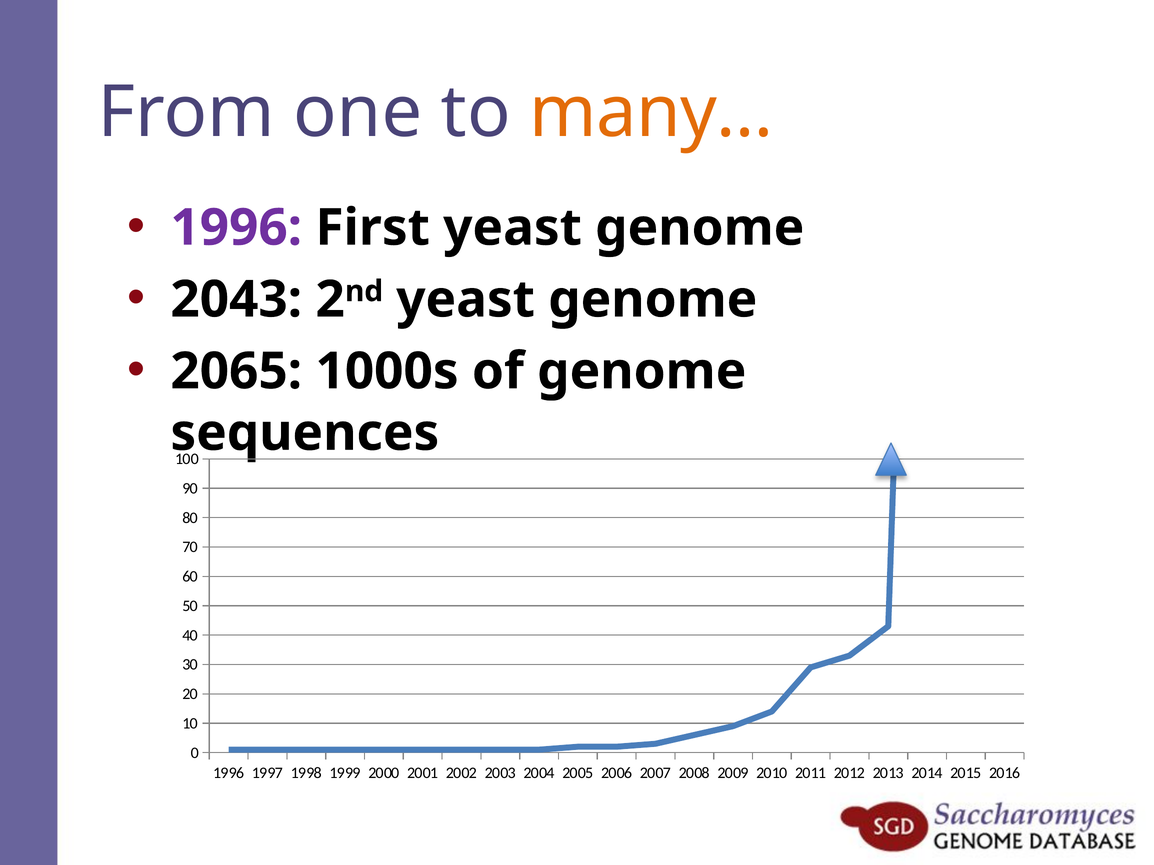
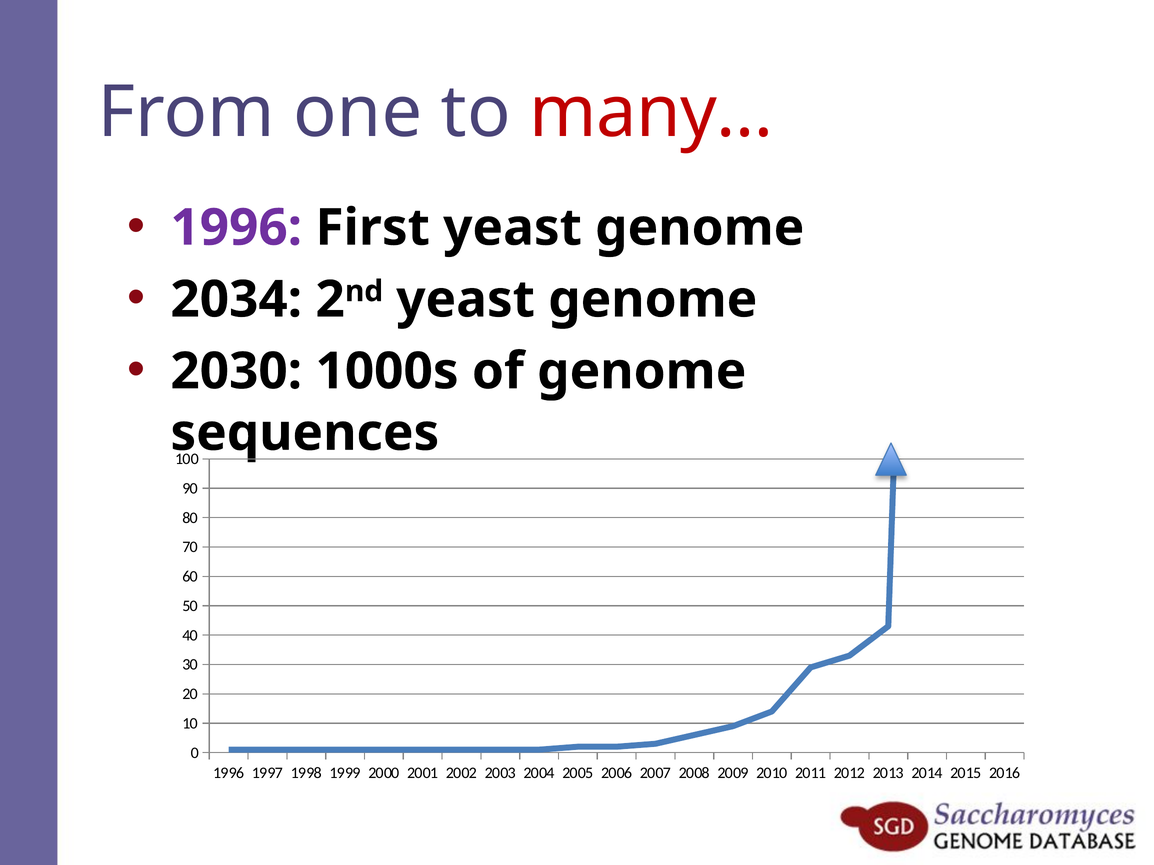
many… colour: orange -> red (651, 113)
2043: 2043 -> 2034 (236, 300)
2065: 2065 -> 2030 (236, 372)
